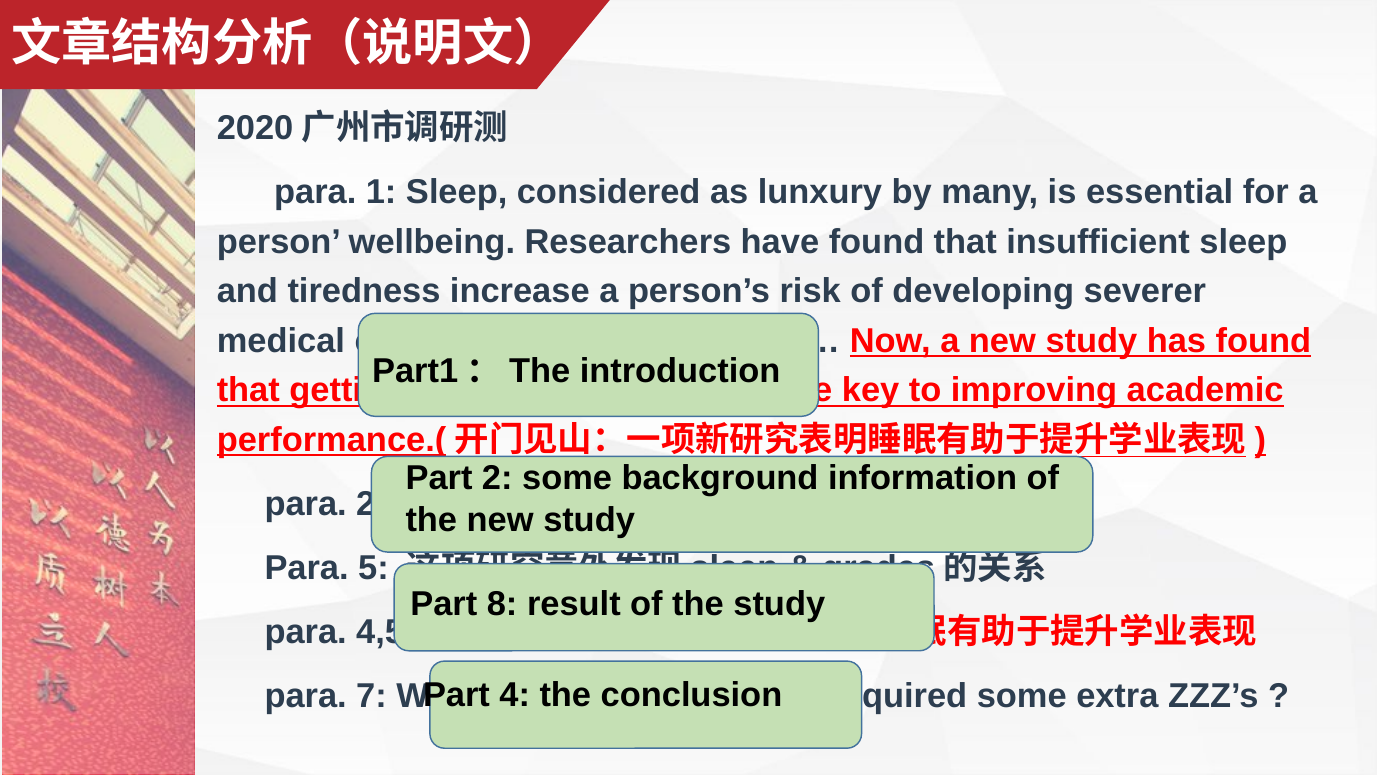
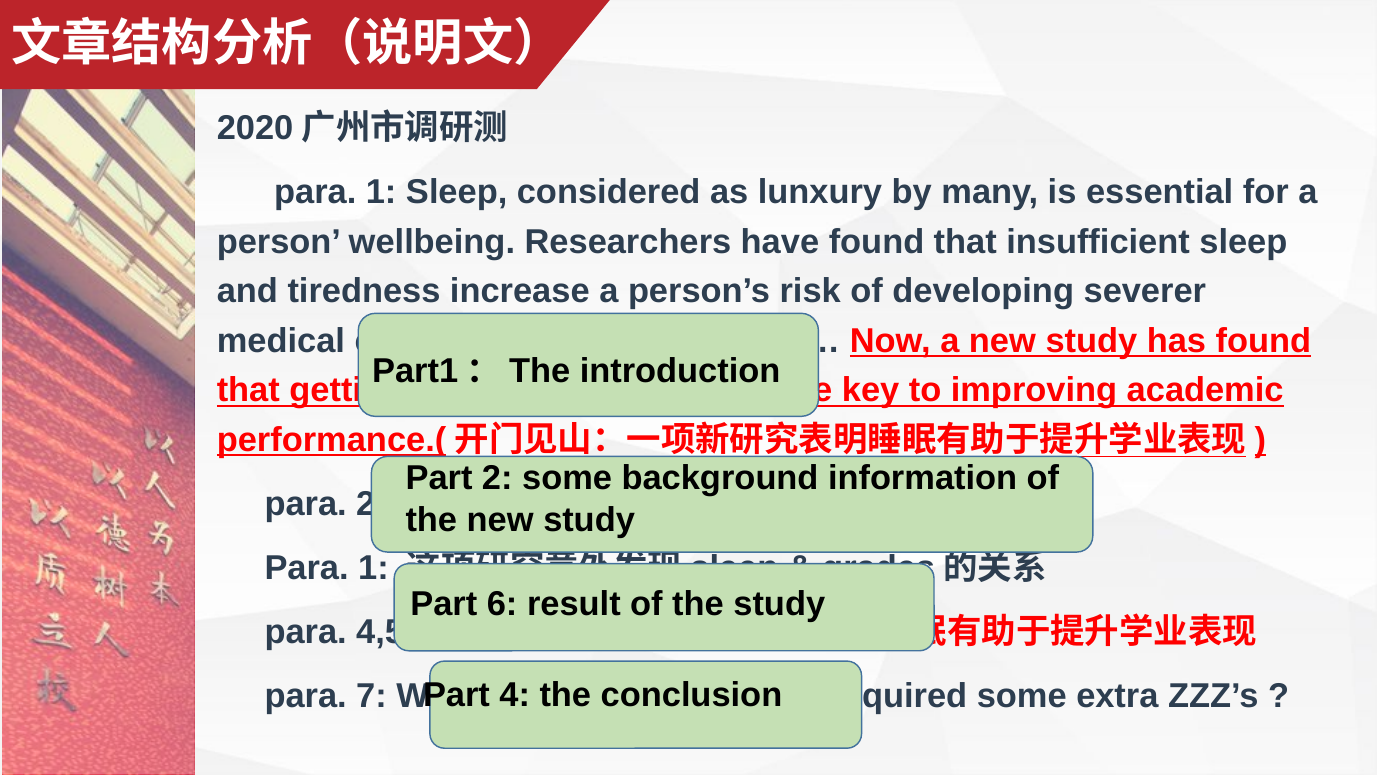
5: 5 -> 1 (374, 568)
8: 8 -> 6 (502, 603)
